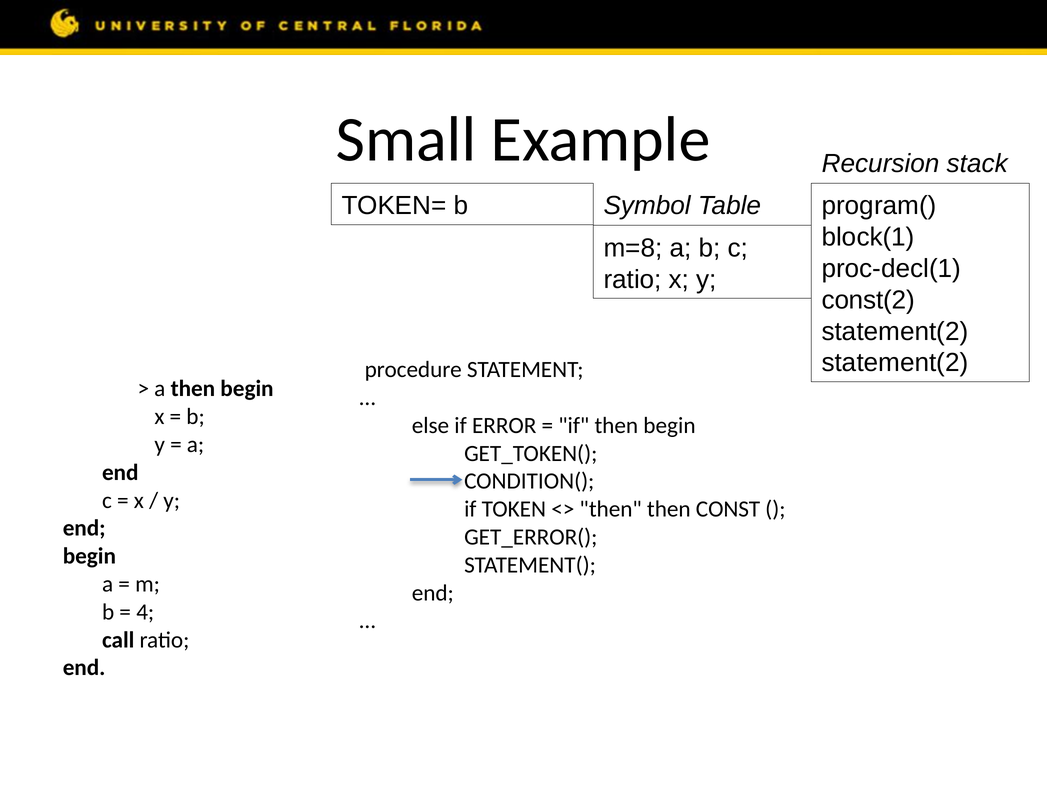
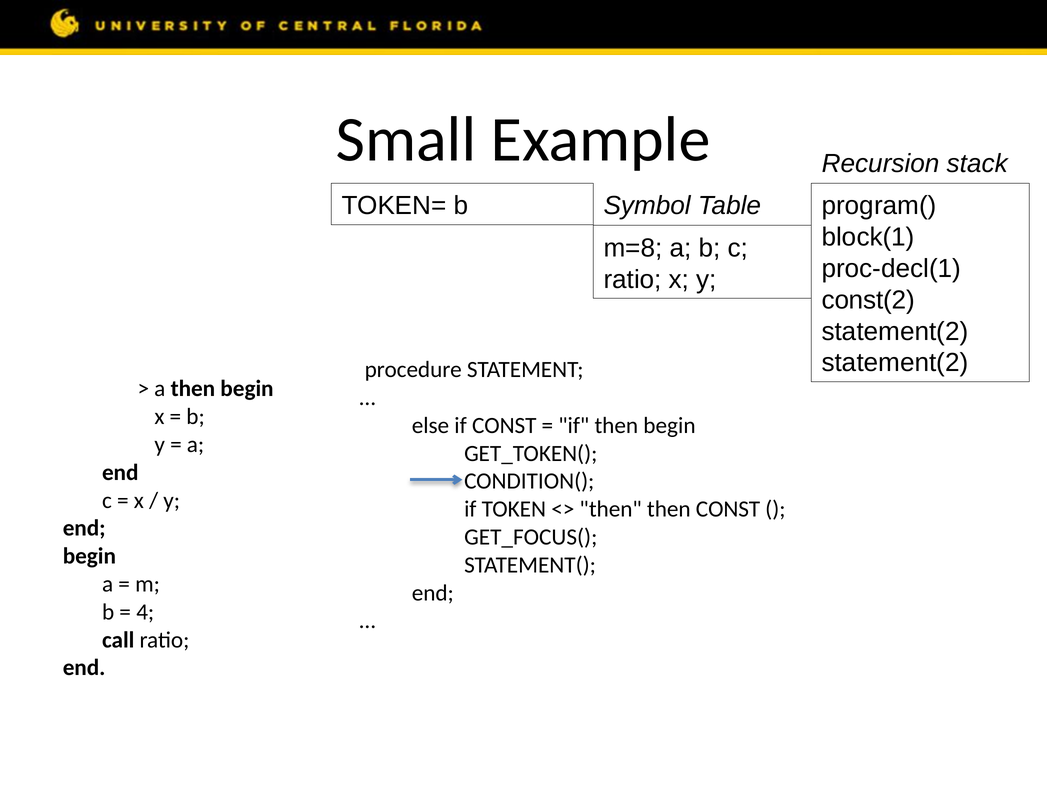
if ERROR: ERROR -> CONST (504, 426)
GET_ERROR(: GET_ERROR( -> GET_FOCUS( (531, 537)
